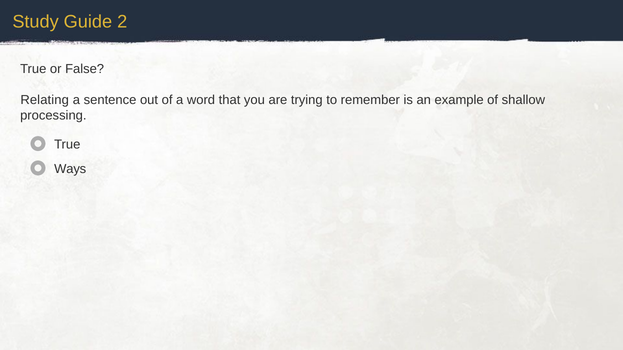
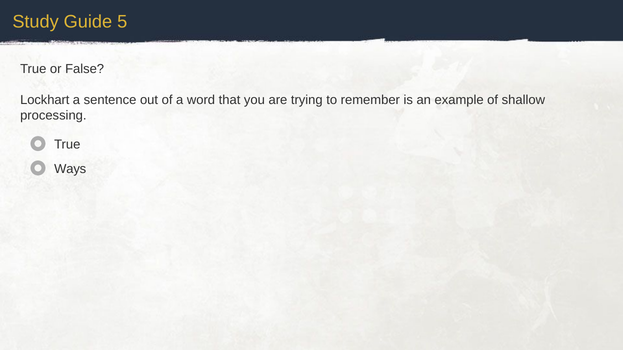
2: 2 -> 5 (122, 22)
Relating: Relating -> Lockhart (45, 100)
